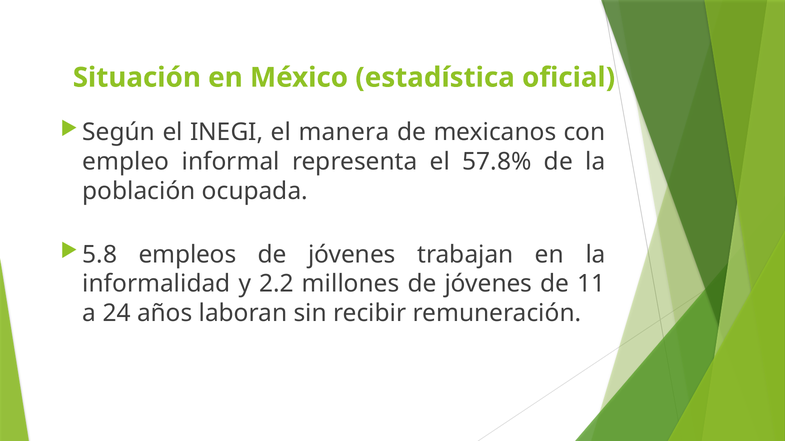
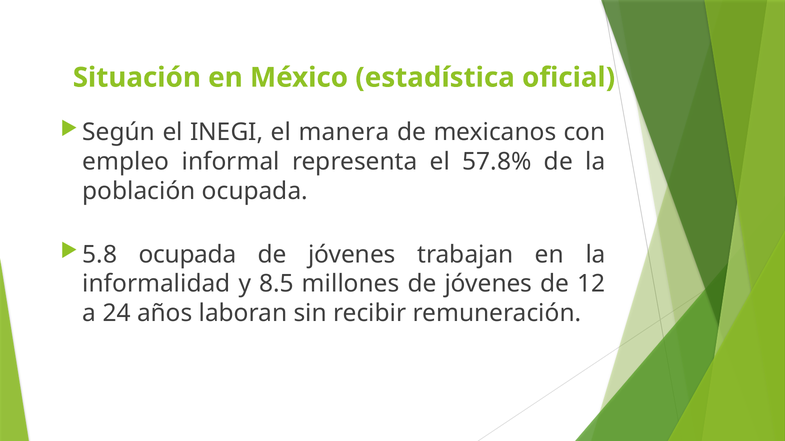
5.8 empleos: empleos -> ocupada (188, 255)
2.2: 2.2 -> 8.5 (276, 284)
11: 11 -> 12 (591, 284)
